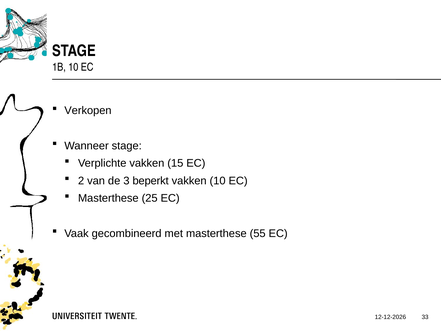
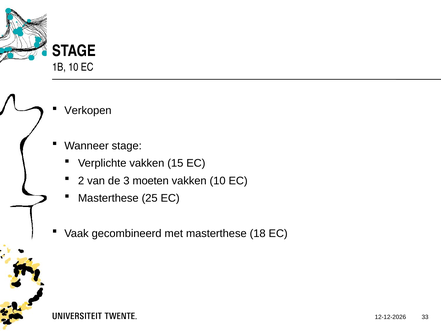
beperkt: beperkt -> moeten (151, 181)
55: 55 -> 18 (258, 233)
